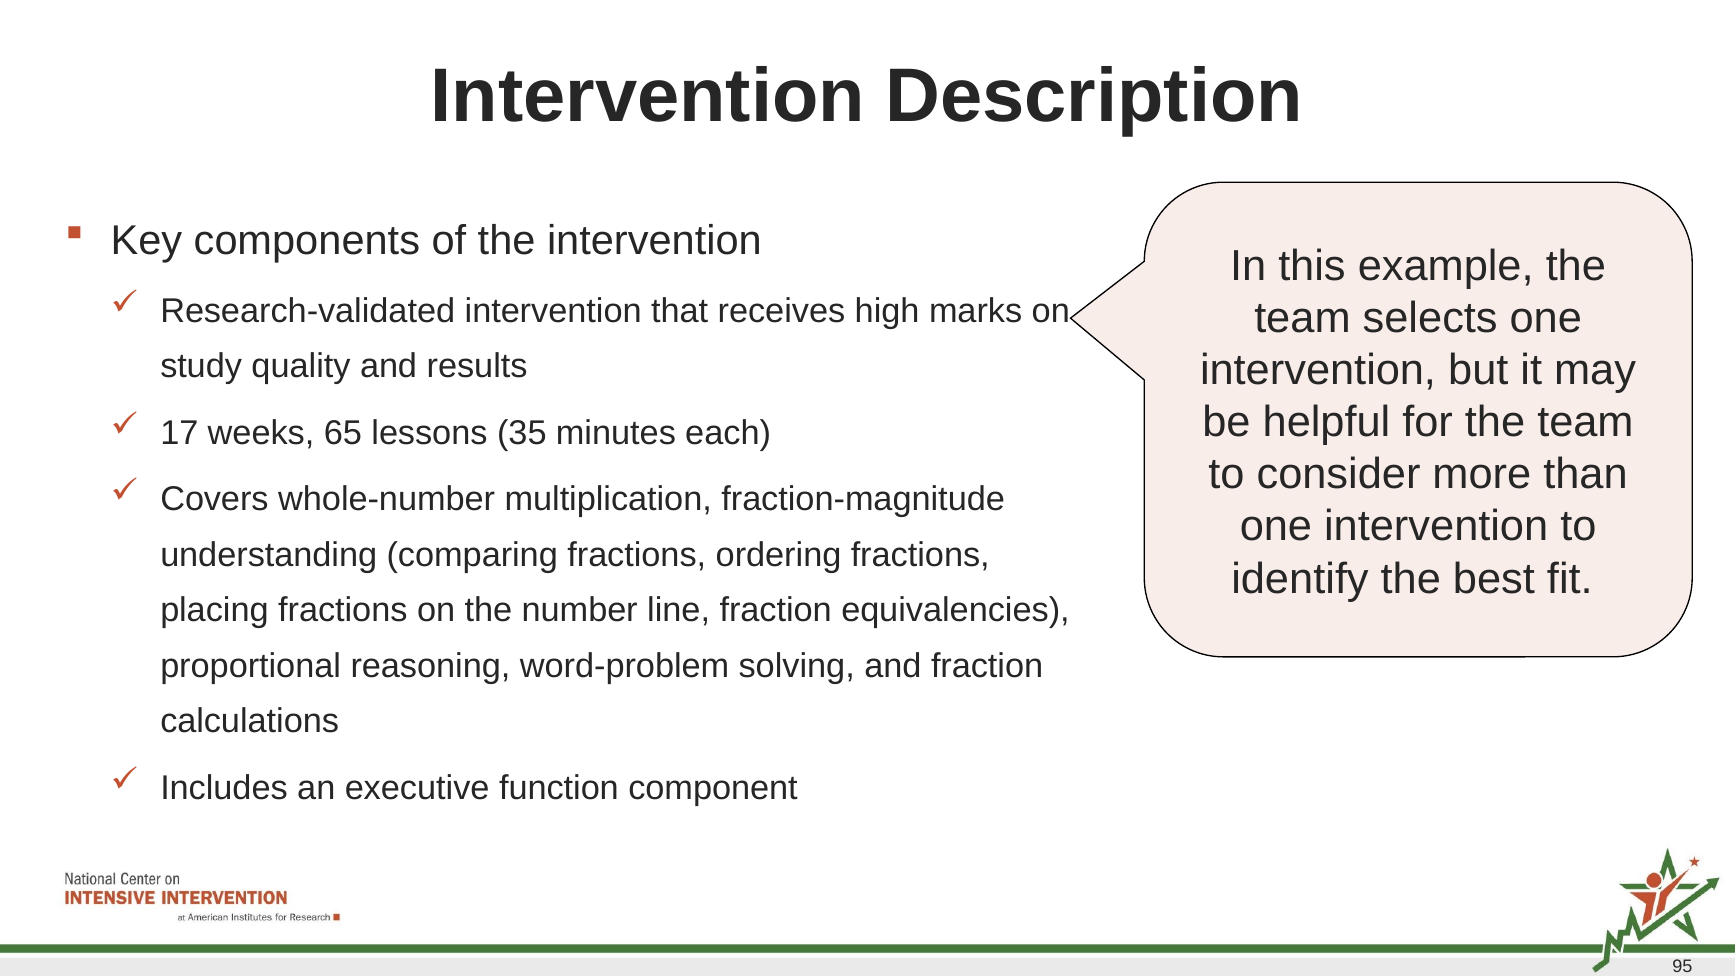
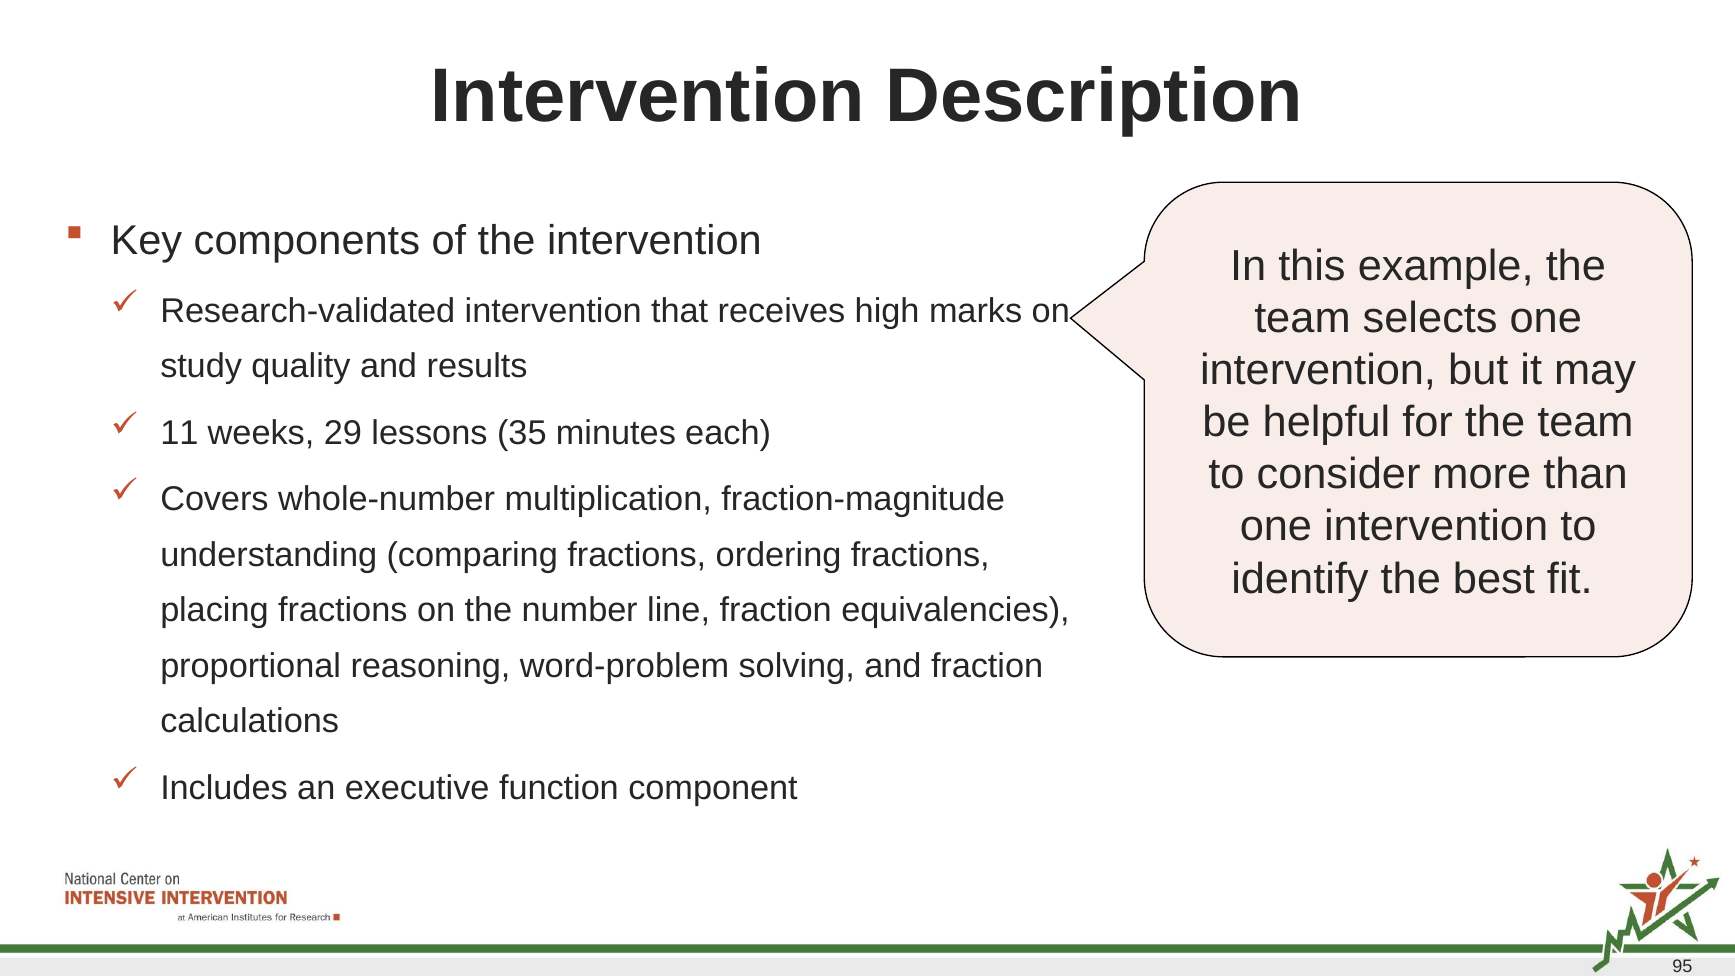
17: 17 -> 11 (179, 433)
65: 65 -> 29 (343, 433)
